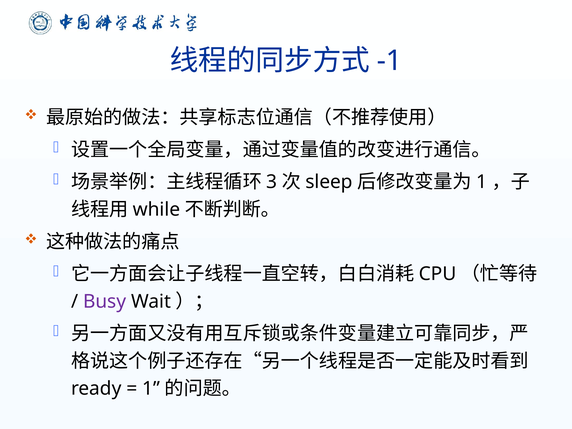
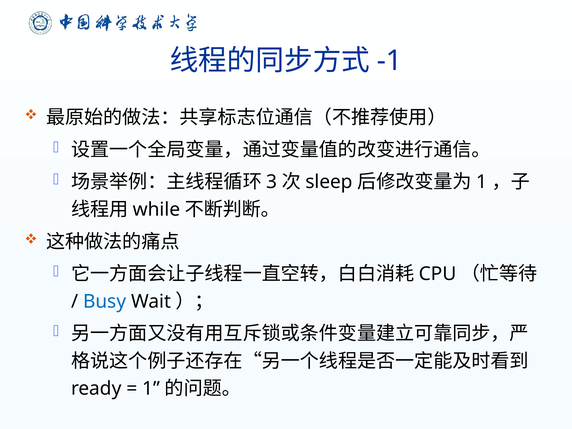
Busy colour: purple -> blue (105, 301)
